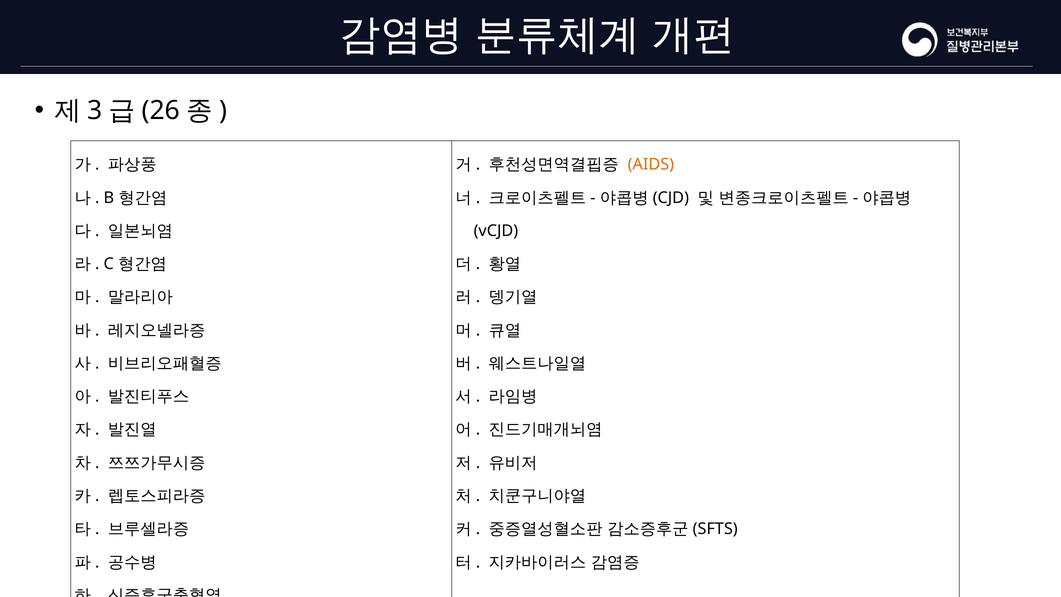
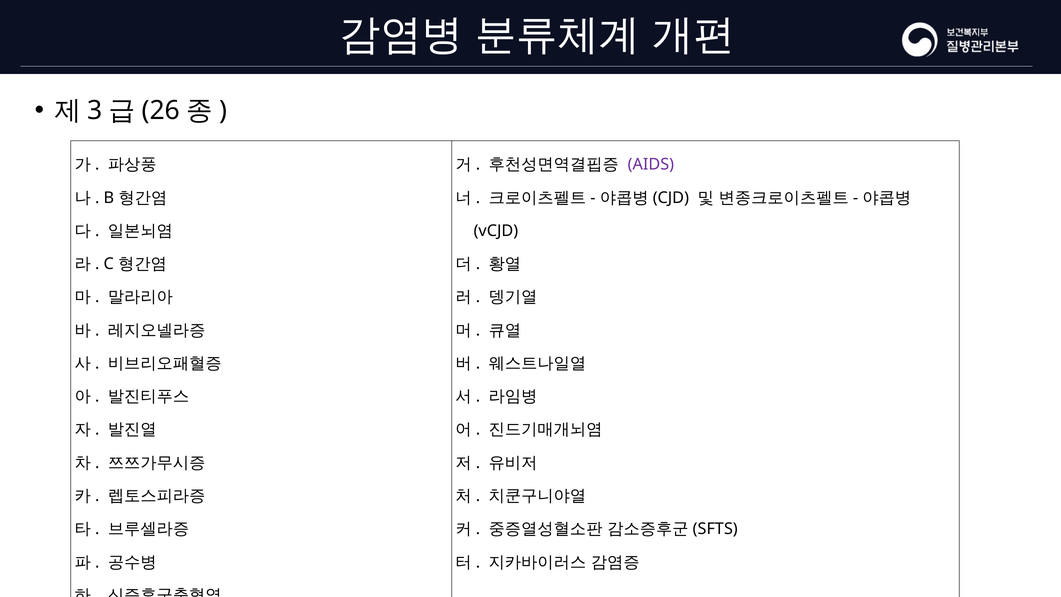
AIDS colour: orange -> purple (651, 164)
